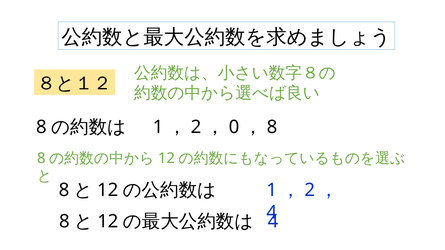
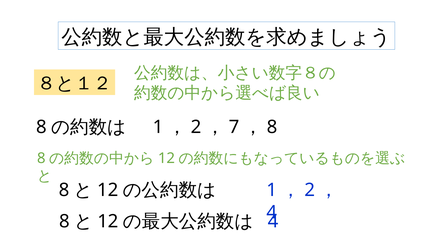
0: 0 -> 7 (234, 127)
